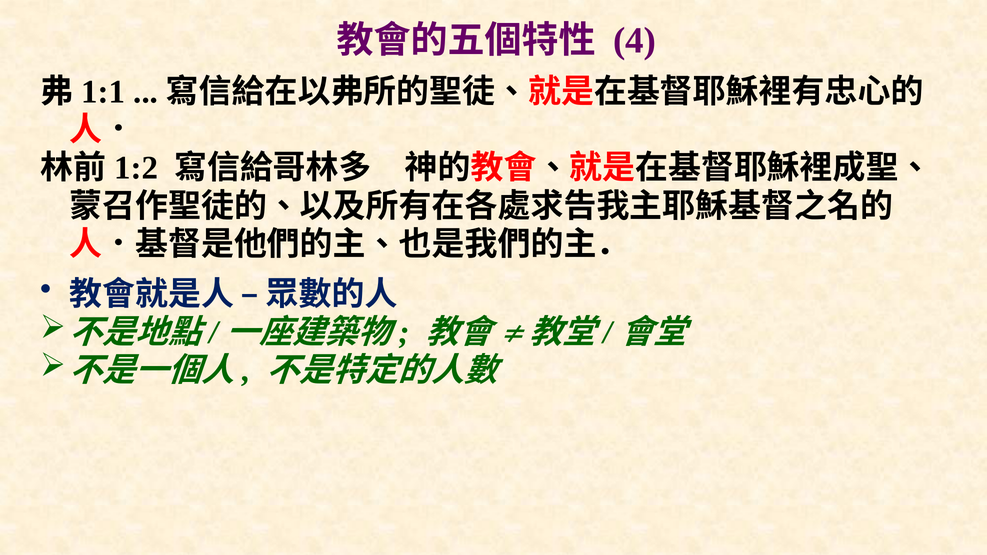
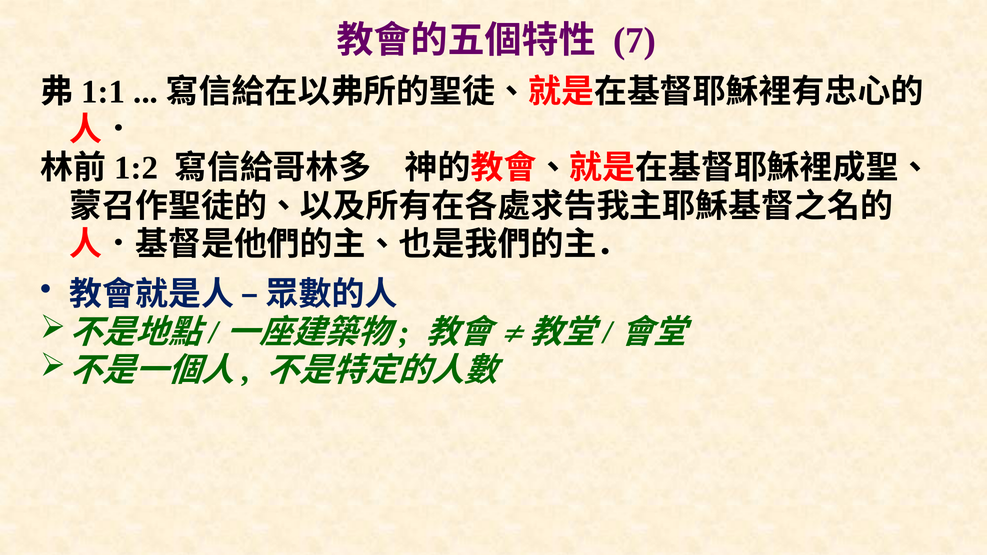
4: 4 -> 7 (635, 41)
